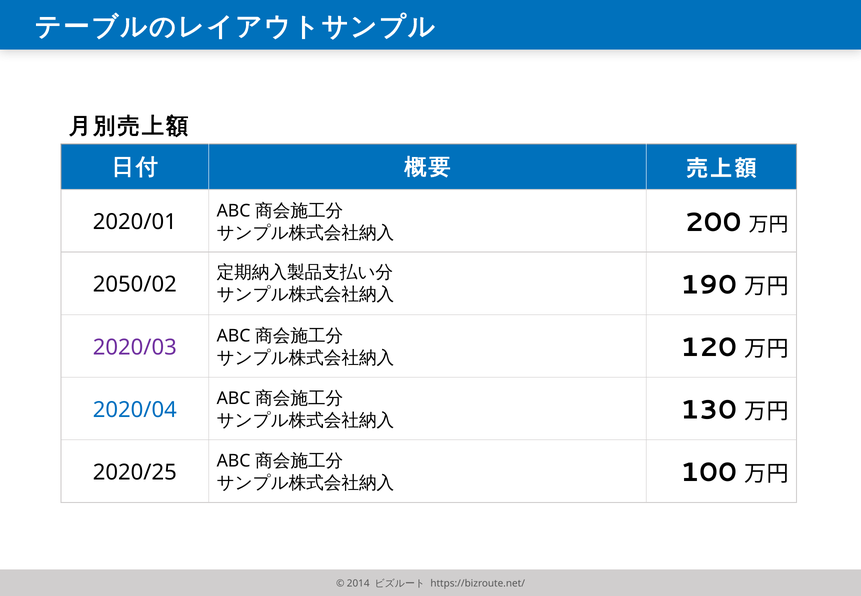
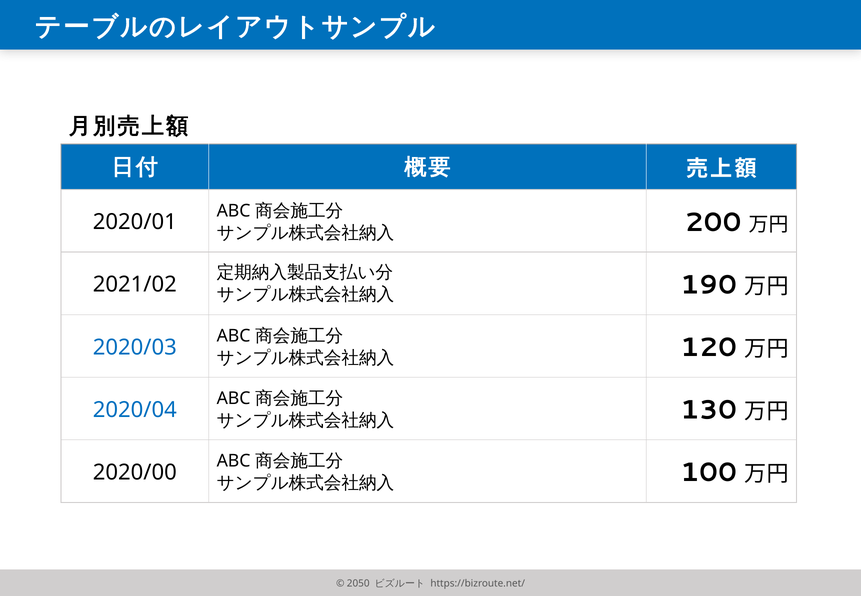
2050/02: 2050/02 -> 2021/02 (135, 285)
2020/03 colour: purple -> blue (135, 347)
2020/25: 2020/25 -> 2020/00 (135, 472)
2014: 2014 -> 2050 (358, 583)
